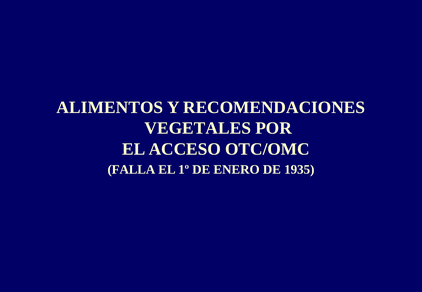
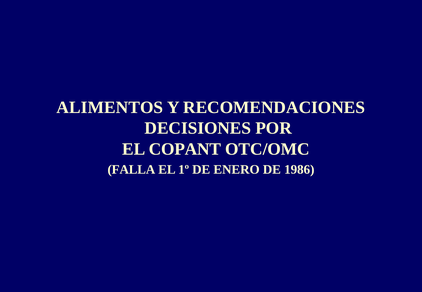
VEGETALES: VEGETALES -> DECISIONES (198, 128)
ACCESO: ACCESO -> COPANT (185, 149)
1935: 1935 -> 1986 (299, 170)
